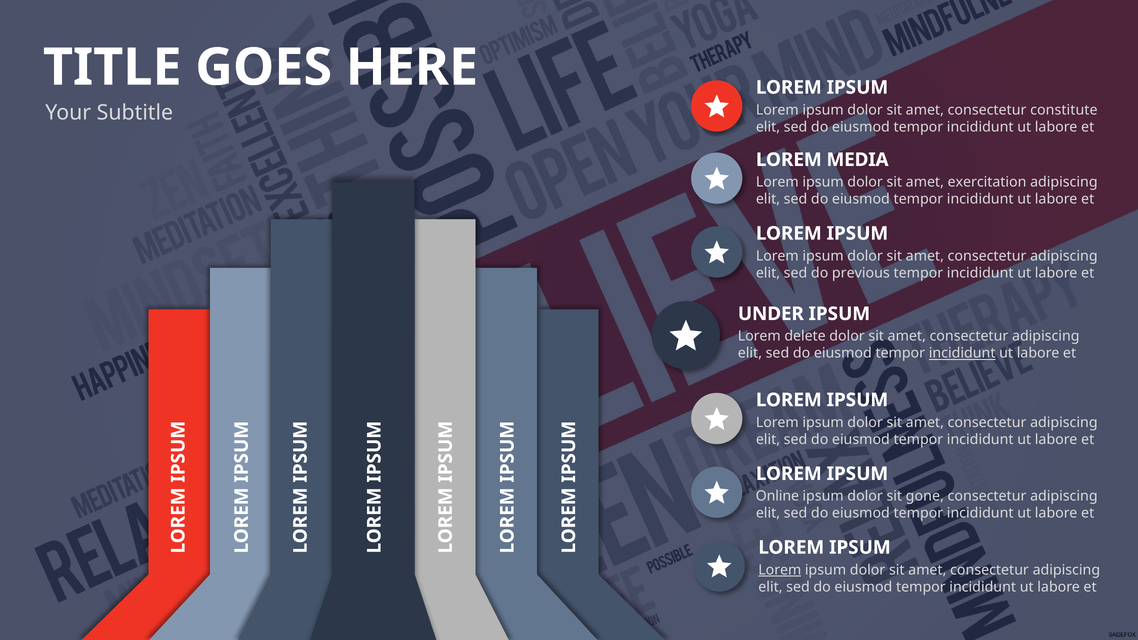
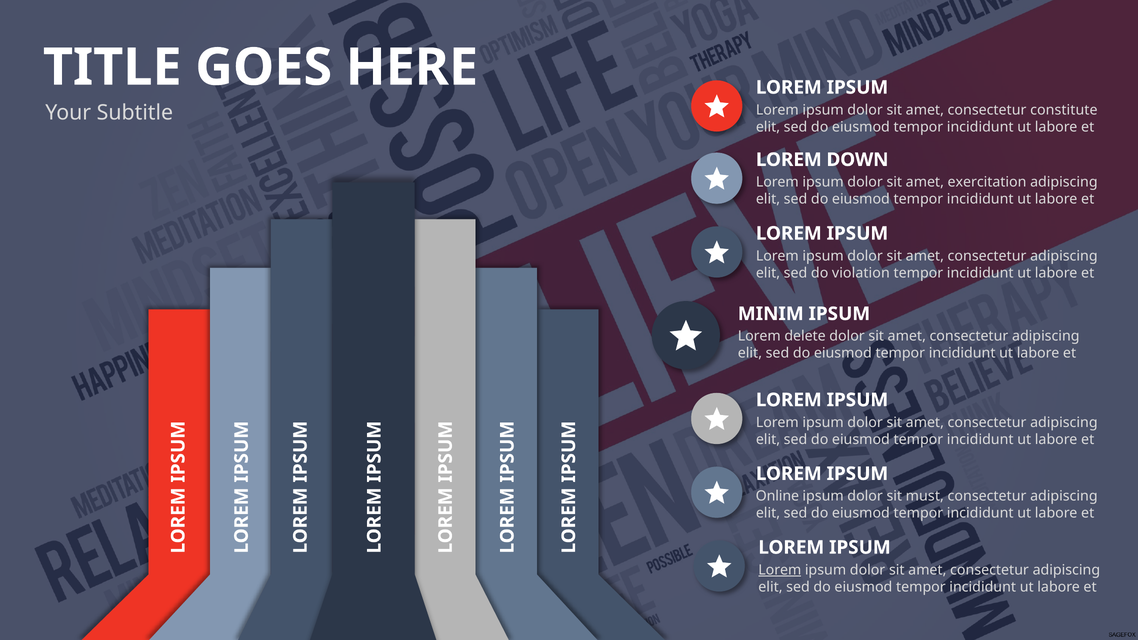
MEDIA: MEDIA -> DOWN (858, 160)
previous: previous -> violation (861, 273)
UNDER: UNDER -> MINIM (771, 314)
incididunt underline: present -> none (962, 353)
gone: gone -> must (925, 496)
